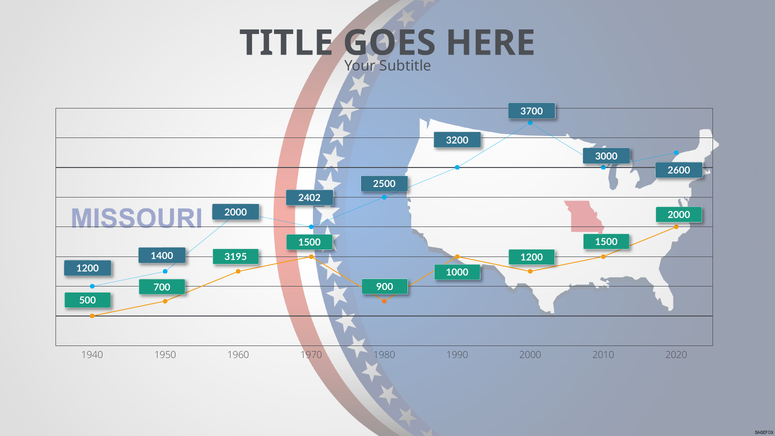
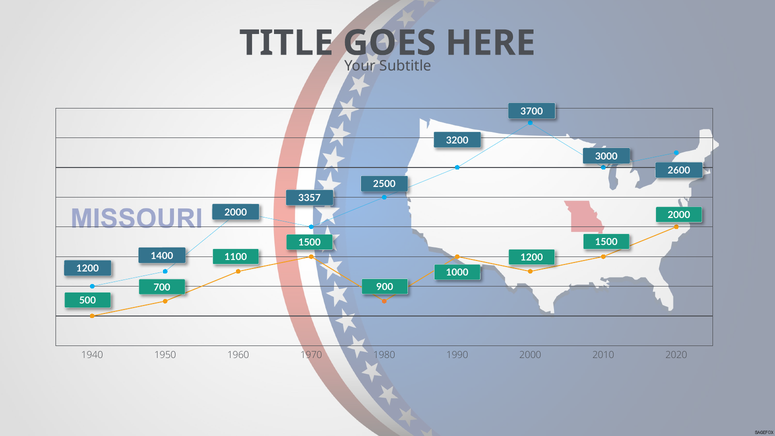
2402: 2402 -> 3357 (309, 198)
3195: 3195 -> 1100 (236, 257)
